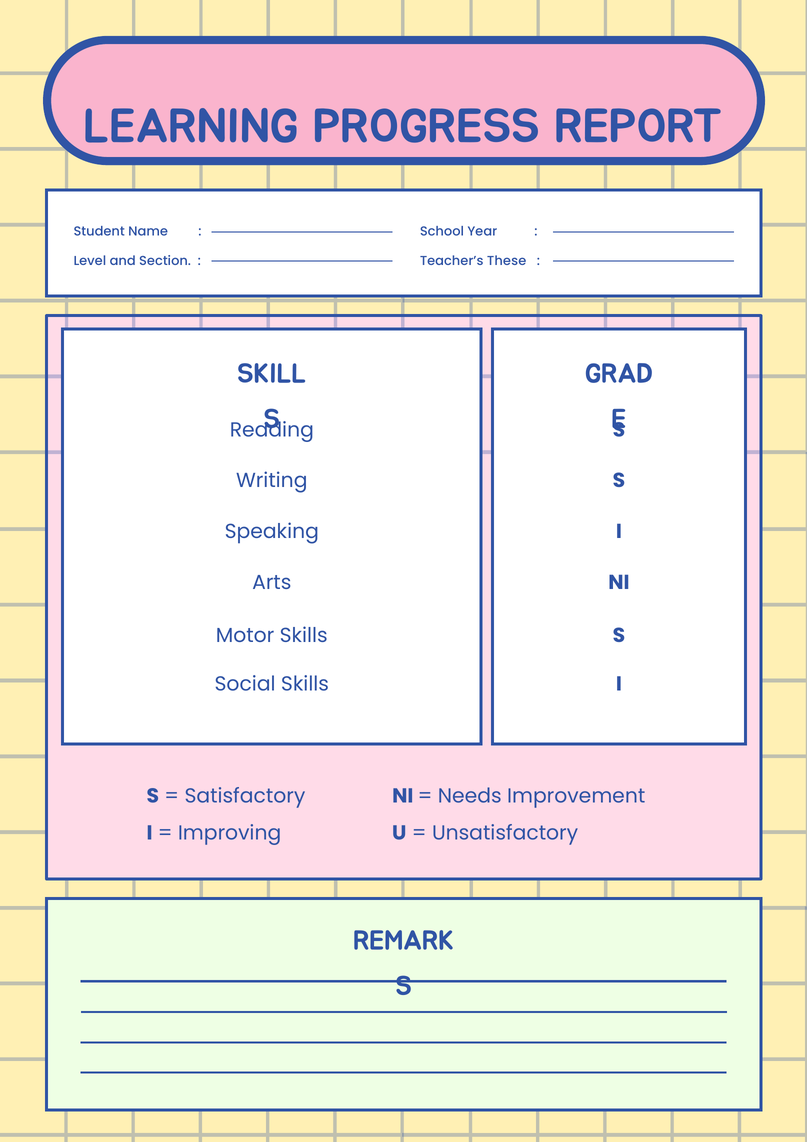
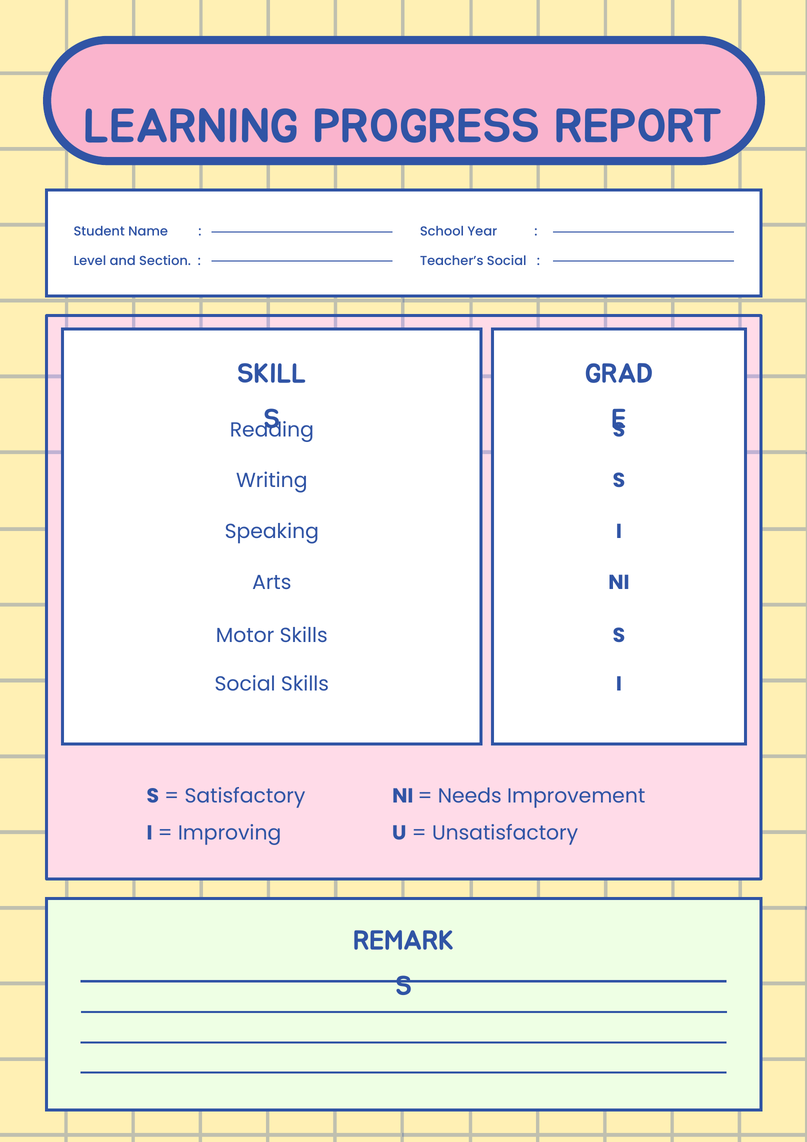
Teacher’s These: These -> Social (507, 261)
